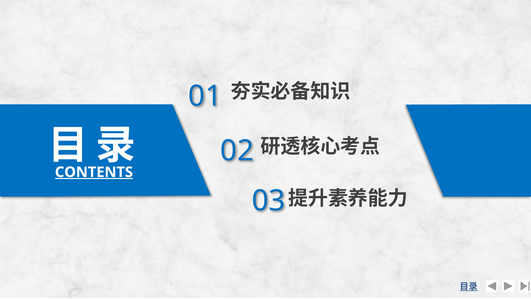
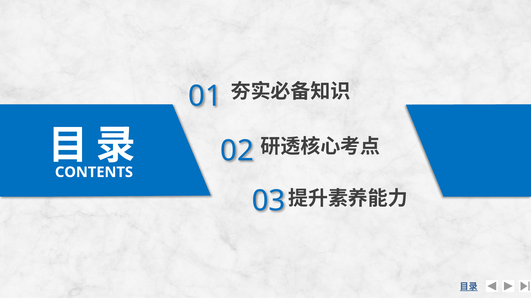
CONTENTS underline: present -> none (94, 172)
